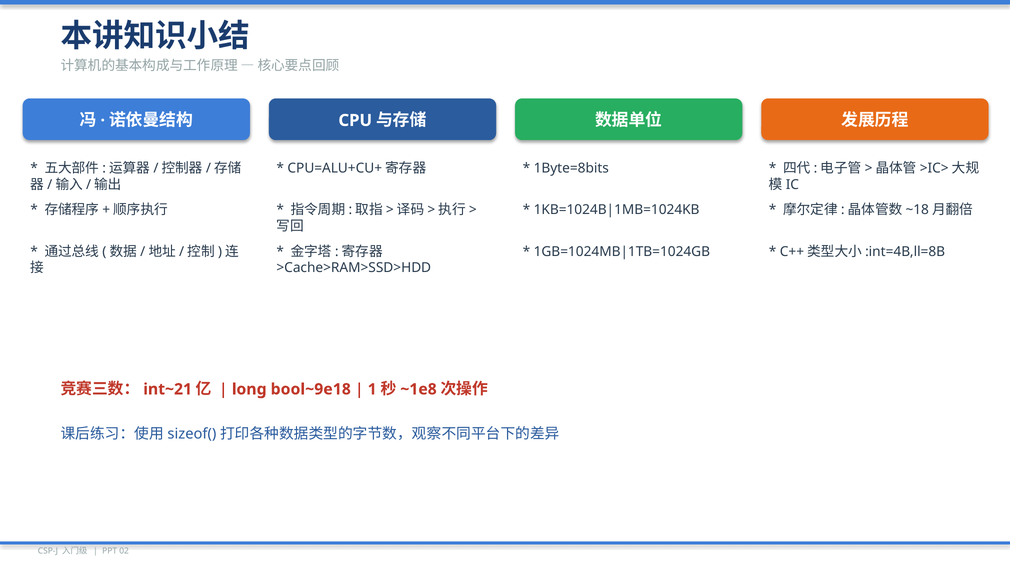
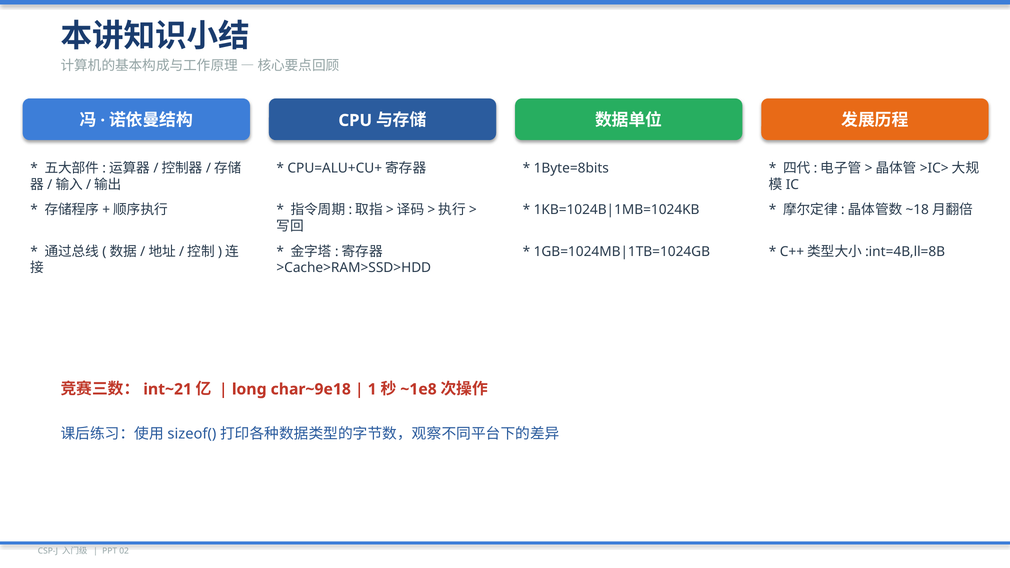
bool~9e18: bool~9e18 -> char~9e18 (311, 389)
